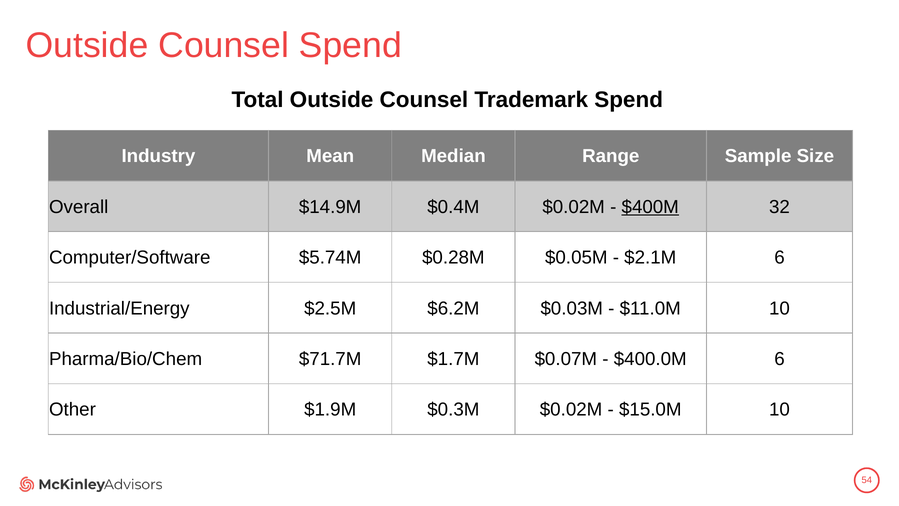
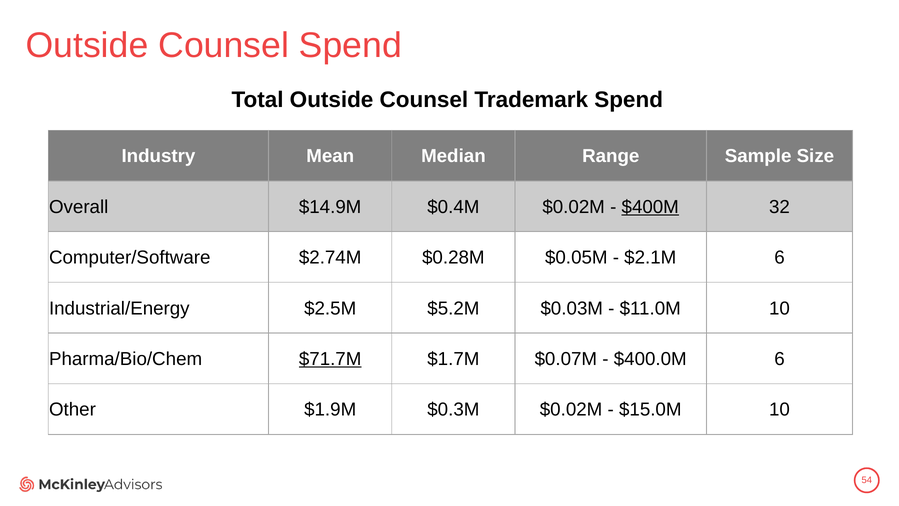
$5.74M: $5.74M -> $2.74M (330, 257)
$6.2M: $6.2M -> $5.2M (453, 308)
$71.7M underline: none -> present (330, 359)
